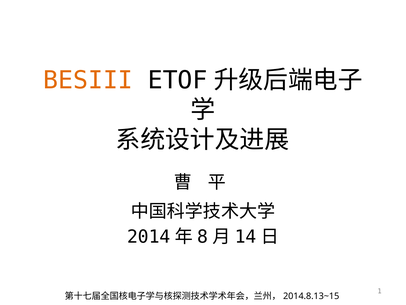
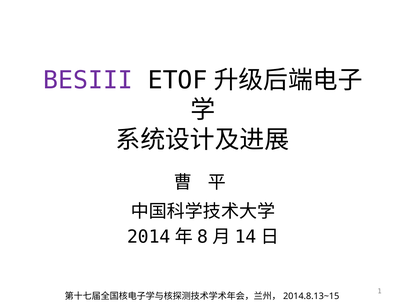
BESIII colour: orange -> purple (88, 80)
